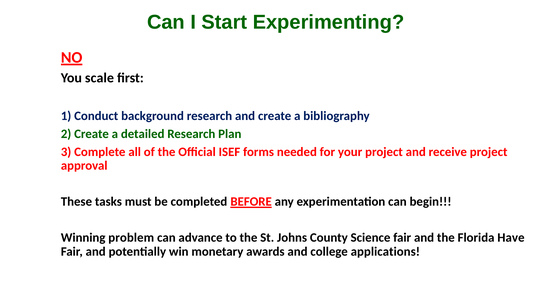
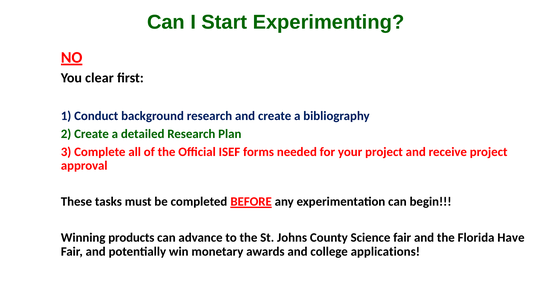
scale: scale -> clear (99, 78)
problem: problem -> products (131, 238)
